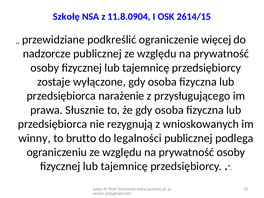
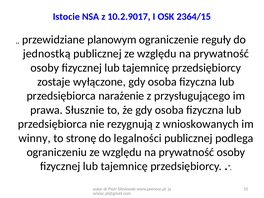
Szkołę: Szkołę -> Istocie (66, 17)
11.8.0904: 11.8.0904 -> 10.2.9017 (129, 17)
2614/15: 2614/15 -> 2364/15 (194, 17)
podkreślić: podkreślić -> planowym (112, 40)
więcej: więcej -> reguły (216, 40)
nadzorcze: nadzorcze -> jednostką (47, 54)
brutto: brutto -> stronę (81, 138)
